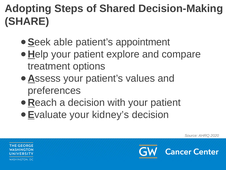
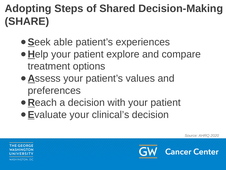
appointment: appointment -> experiences (143, 42)
kidney’s: kidney’s -> clinical’s (111, 114)
